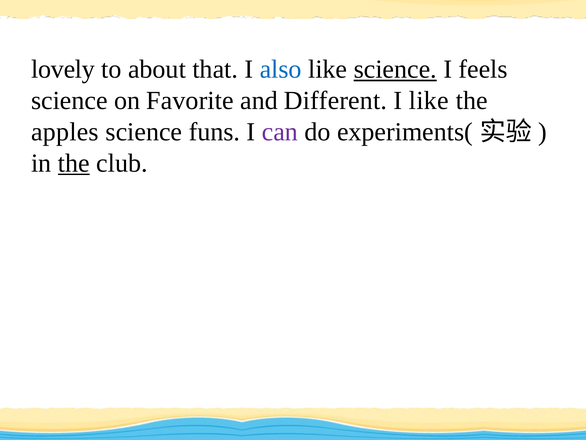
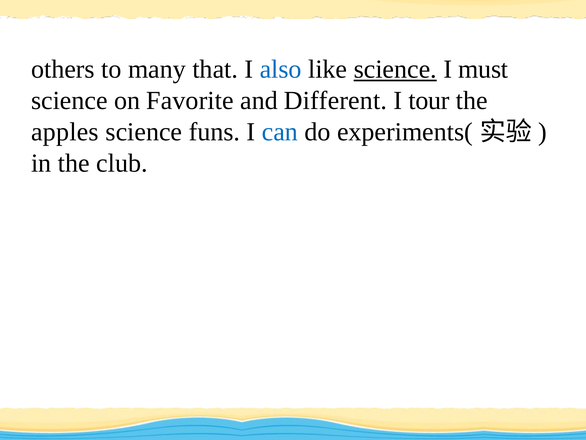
lovely: lovely -> others (63, 69)
about: about -> many (157, 69)
feels: feels -> must (483, 69)
I like: like -> tour (429, 100)
can colour: purple -> blue (280, 132)
the underline: present -> none (74, 163)
